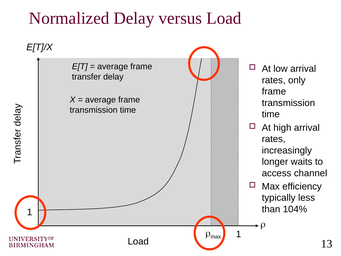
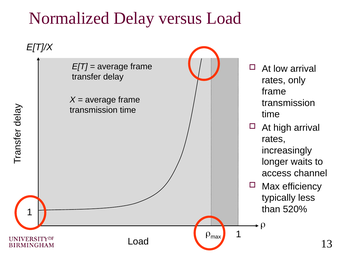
104%: 104% -> 520% (295, 209)
